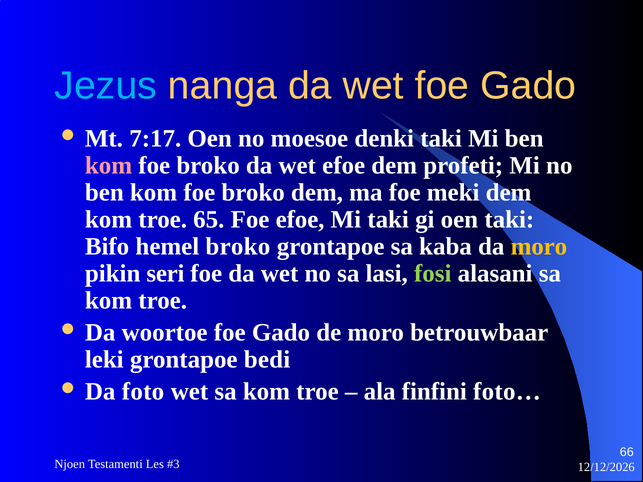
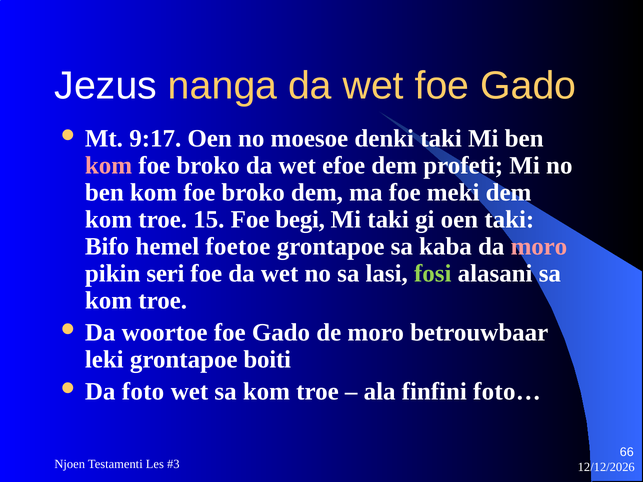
Jezus colour: light blue -> white (106, 86)
7:17: 7:17 -> 9:17 (155, 139)
65: 65 -> 15 (209, 220)
Foe efoe: efoe -> begi (300, 220)
hemel broko: broko -> foetoe (238, 247)
moro colour: yellow -> pink (539, 247)
bedi: bedi -> boiti (267, 360)
